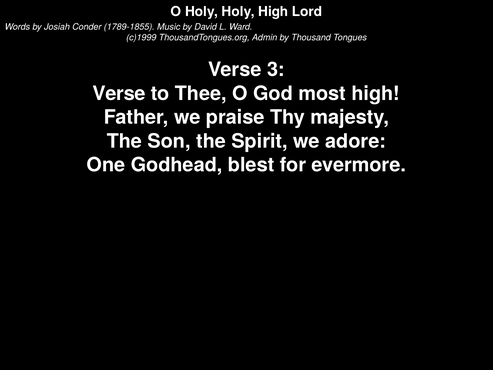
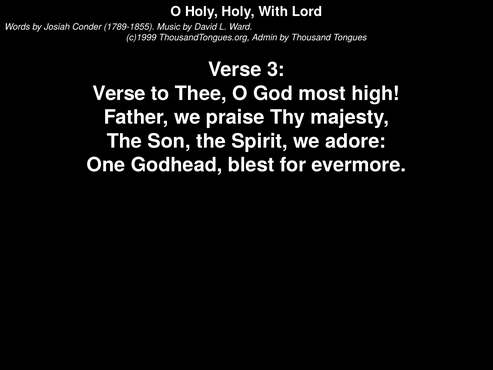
Holy High: High -> With (273, 12)
